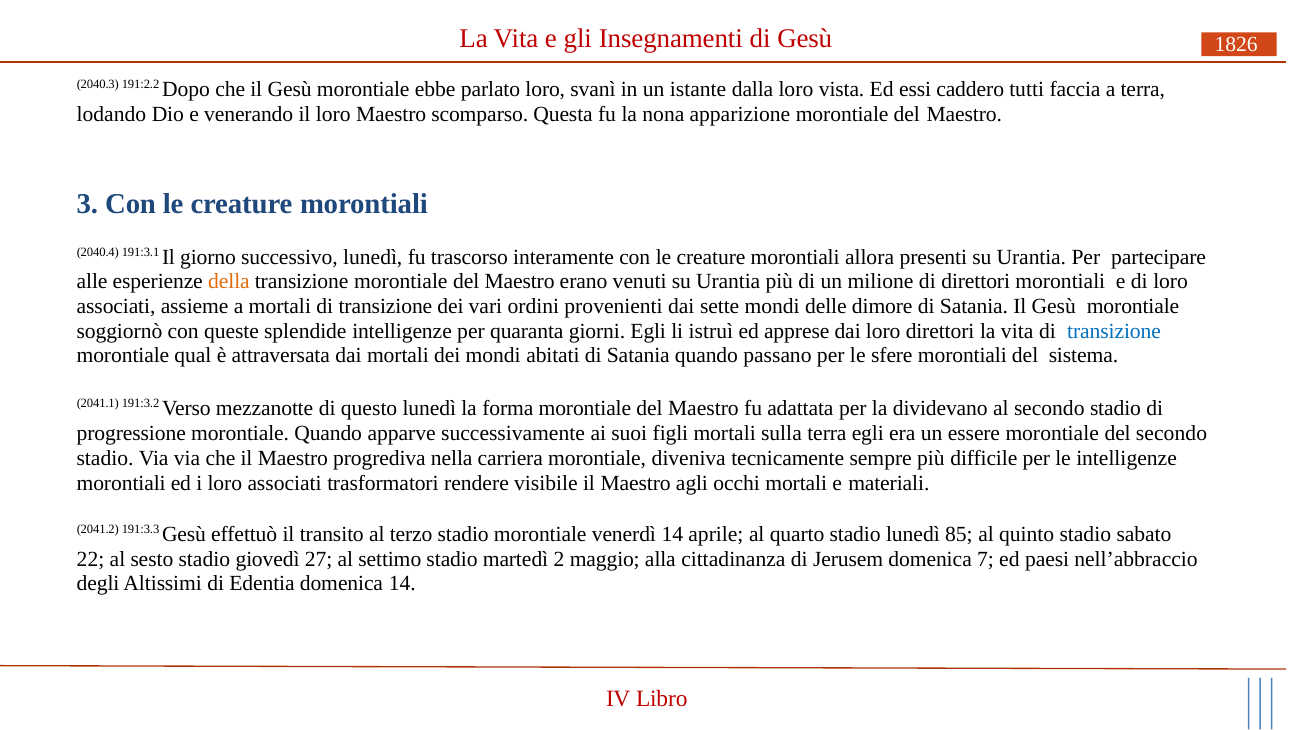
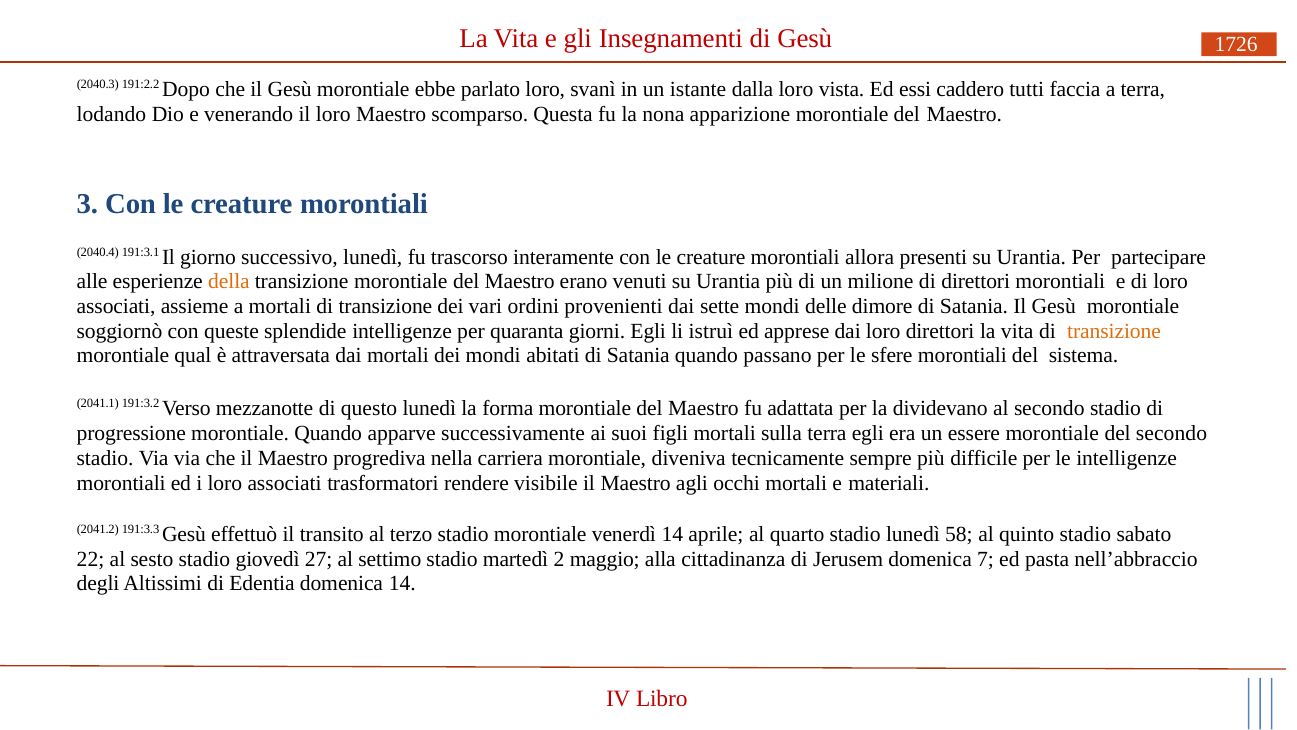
1826: 1826 -> 1726 (1236, 45)
transizione colour: blue -> orange (1114, 331)
85: 85 -> 58 (959, 534)
paesi: paesi -> pasta (1047, 559)
